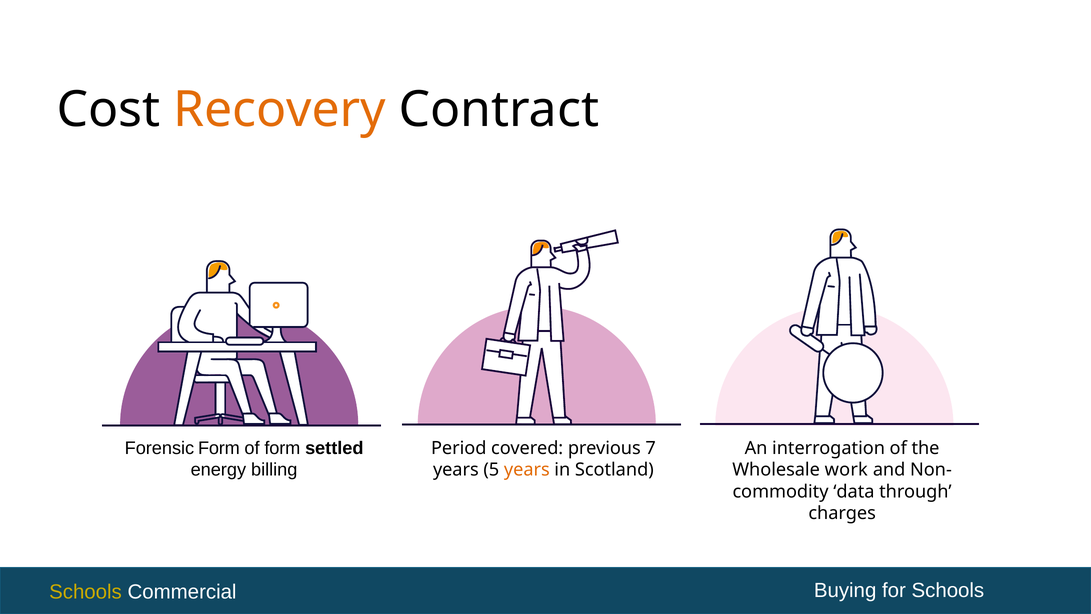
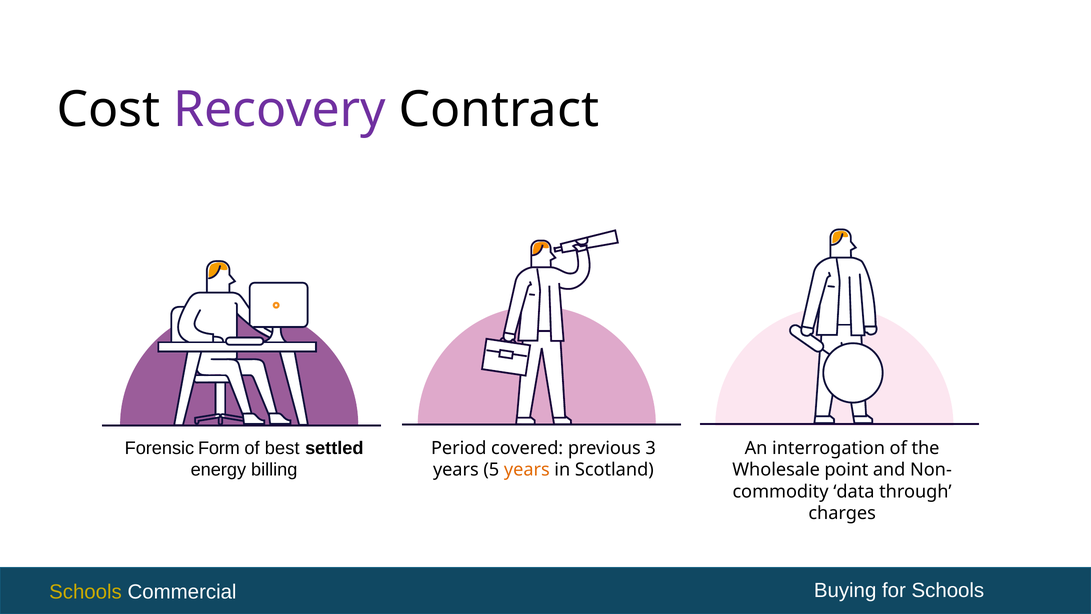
Recovery colour: orange -> purple (279, 110)
of form: form -> best (282, 448)
7: 7 -> 3 (651, 448)
work: work -> point (846, 470)
